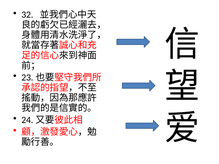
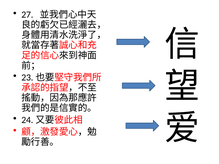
32: 32 -> 27 (27, 15)
